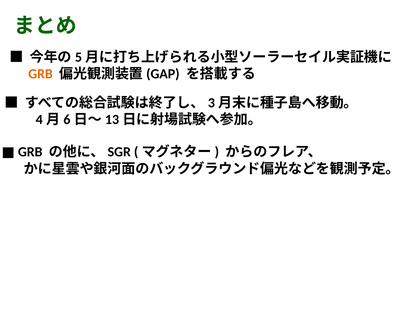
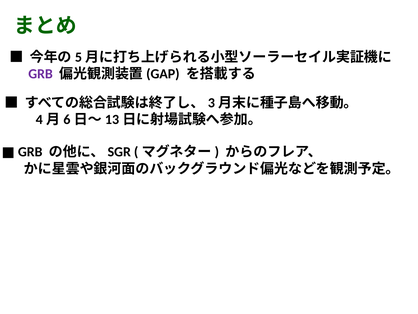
GRB colour: orange -> purple (41, 74)
